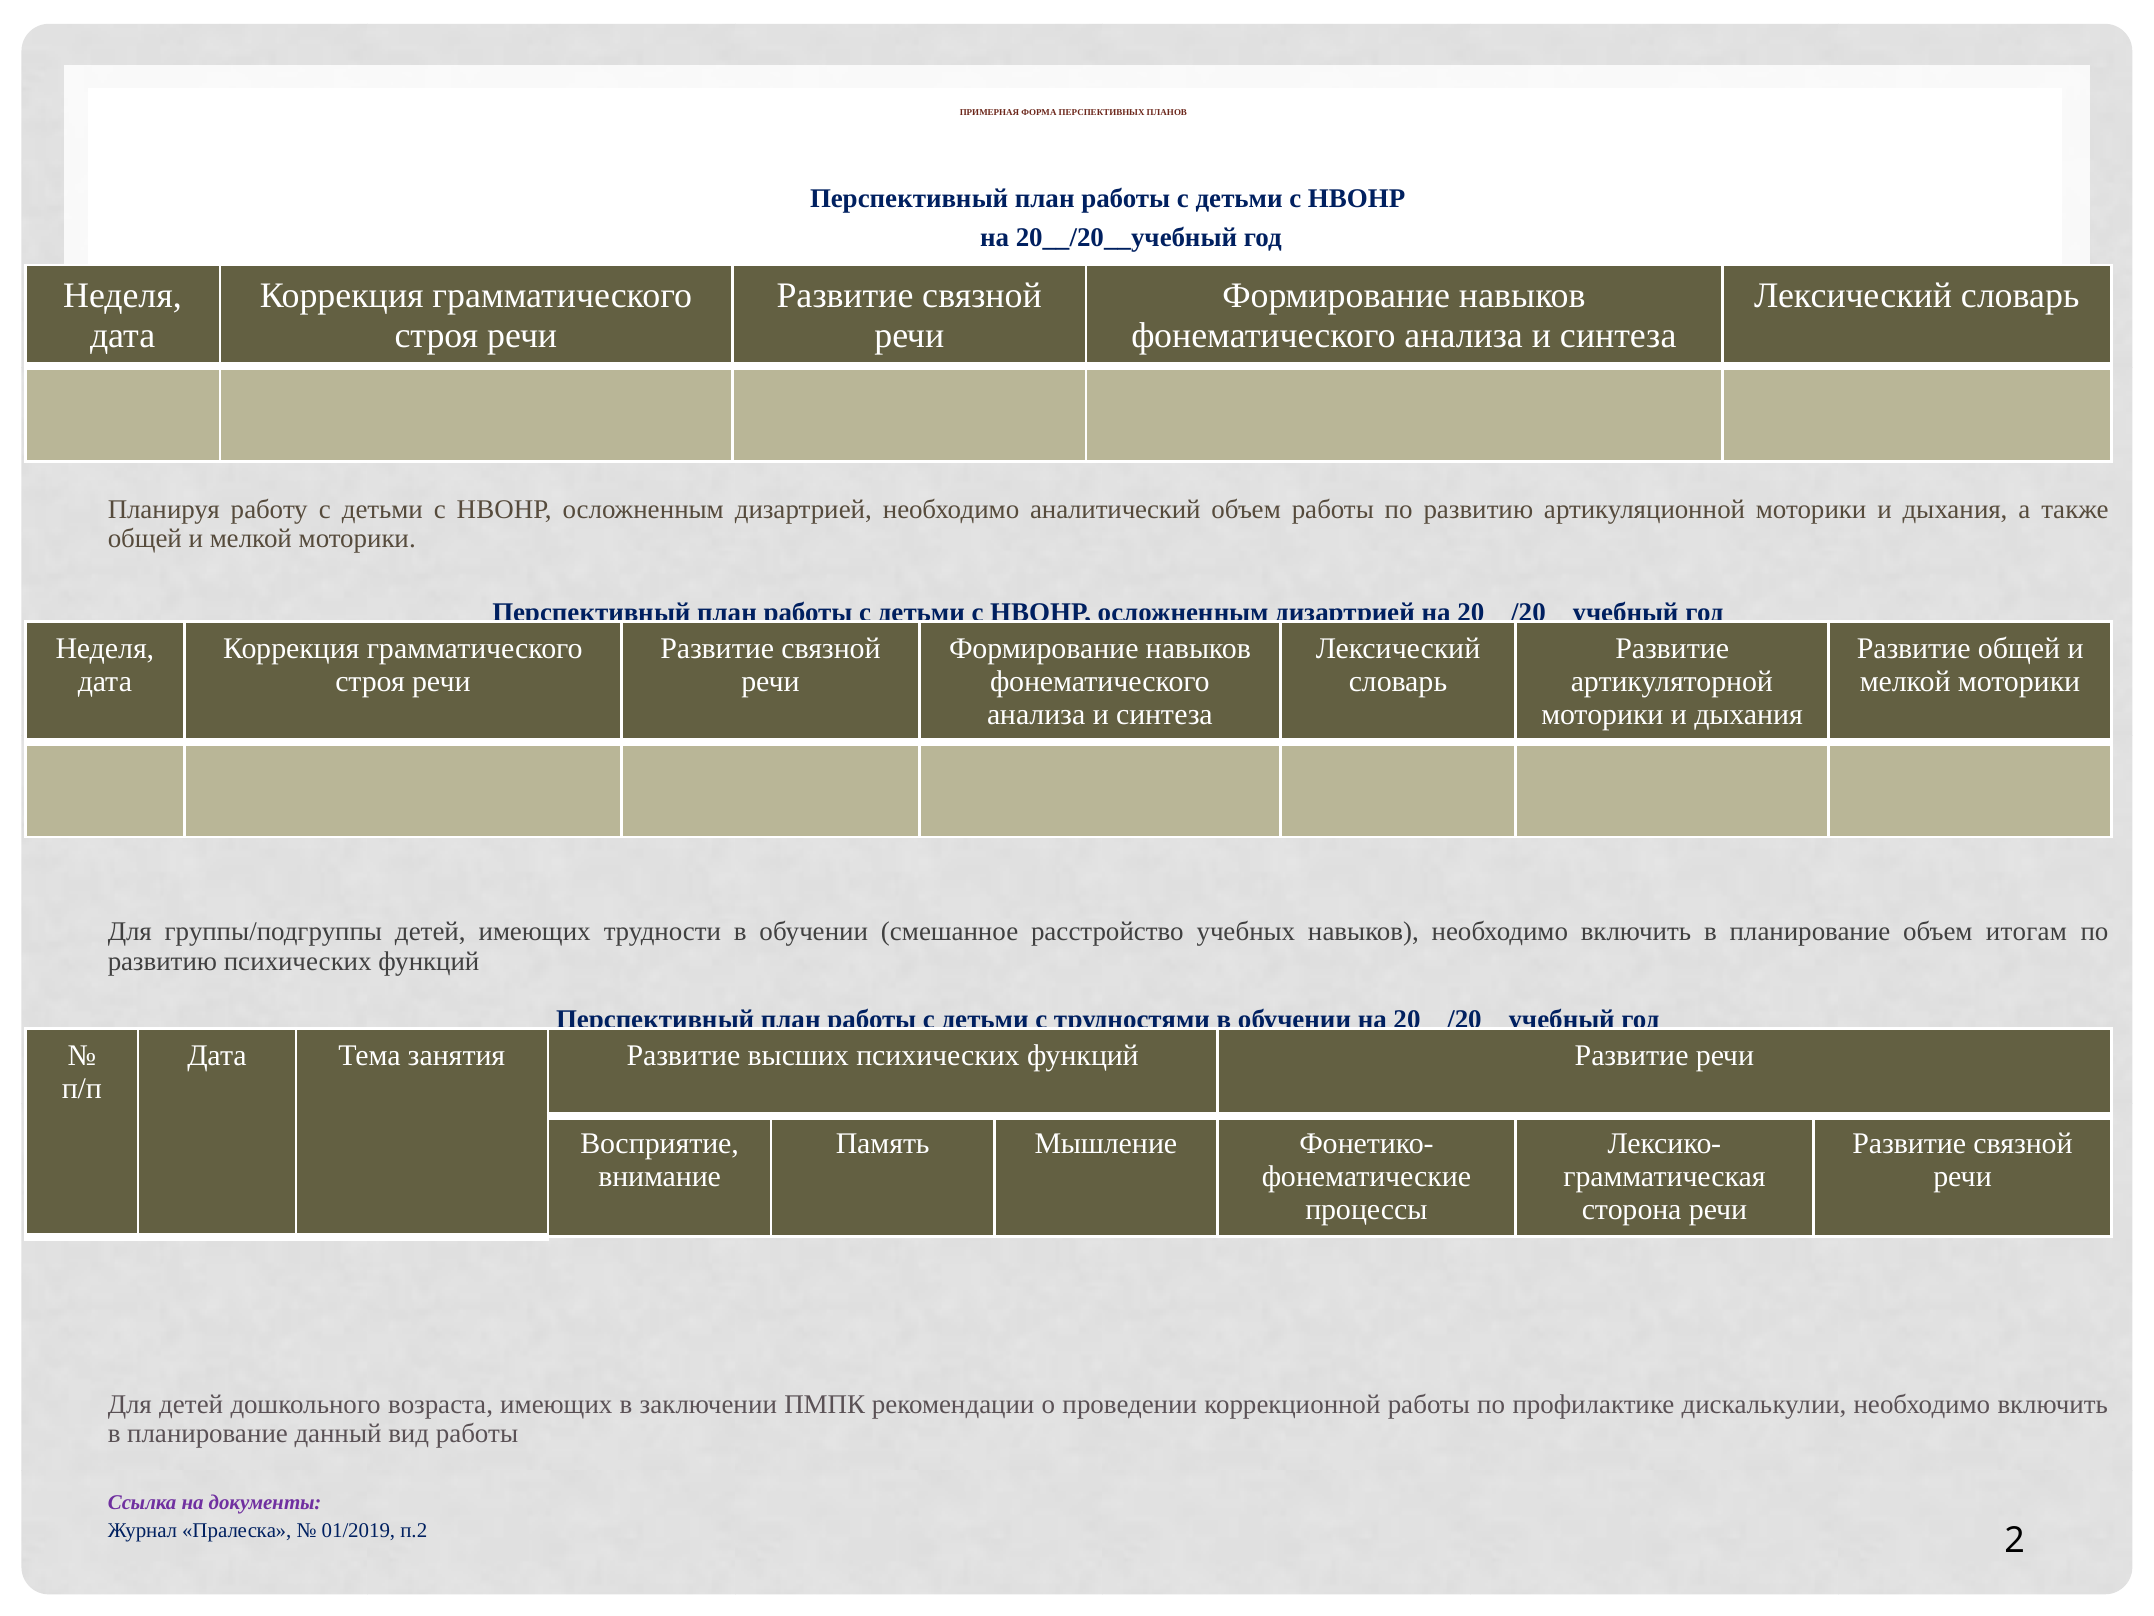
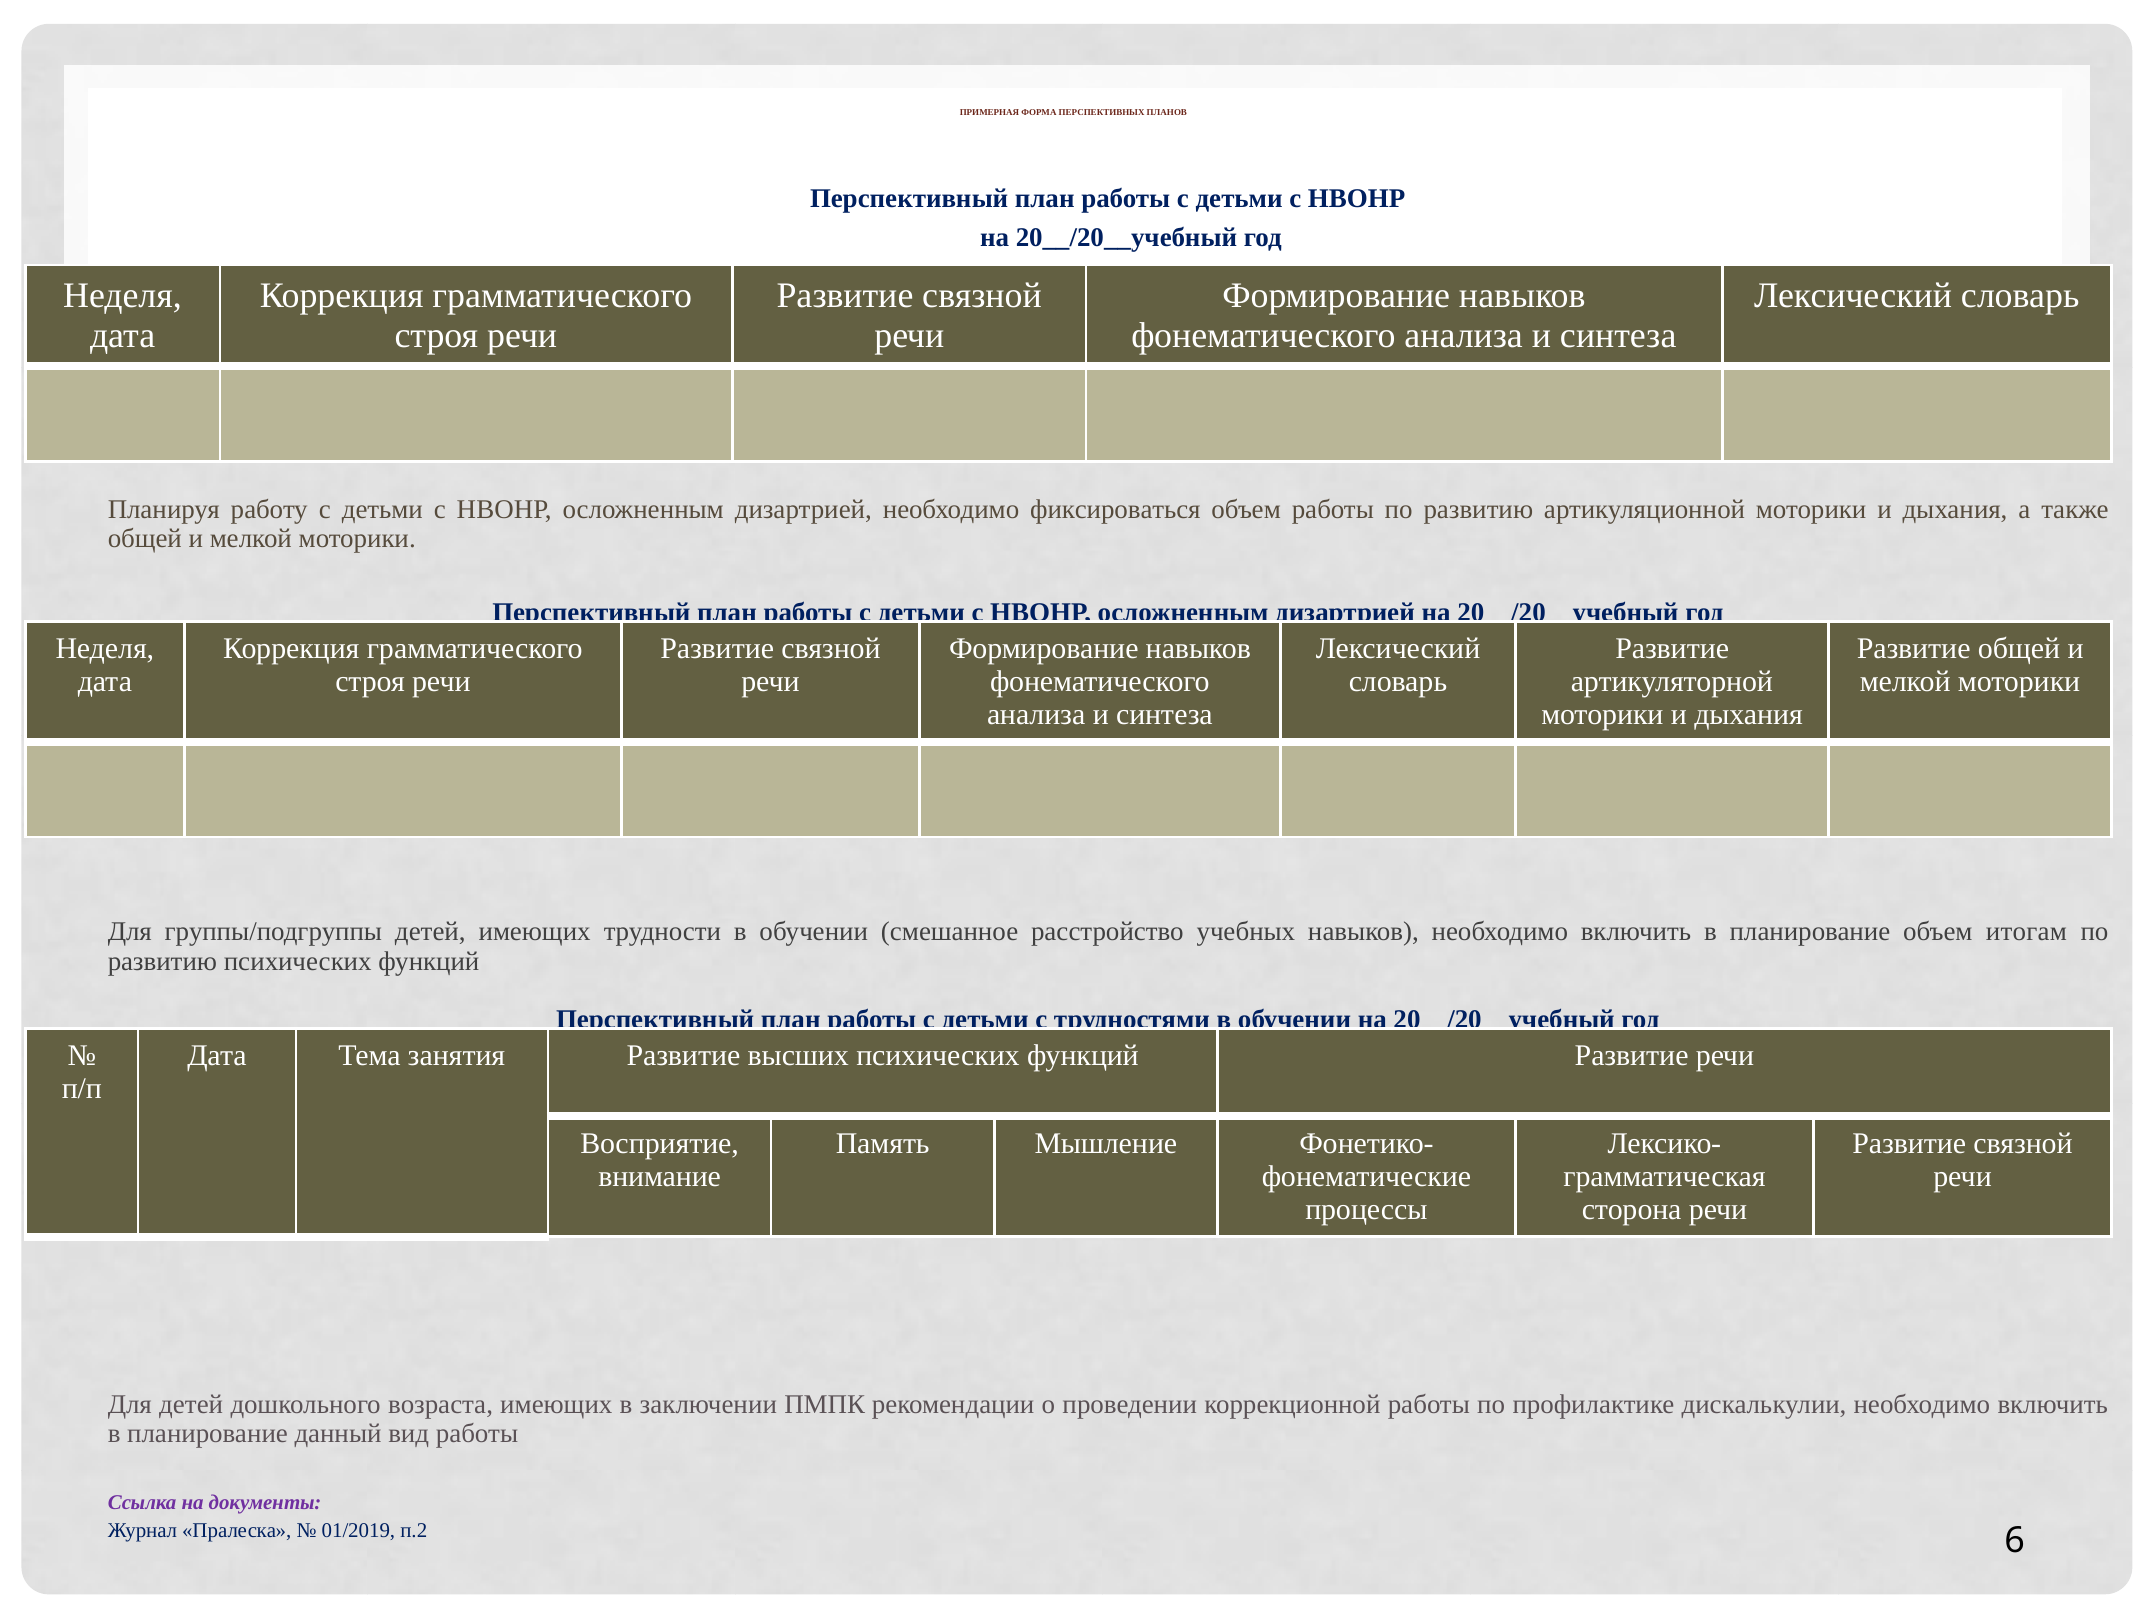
аналитический: аналитический -> фиксироваться (1115, 509)
2: 2 -> 6 (2015, 1540)
